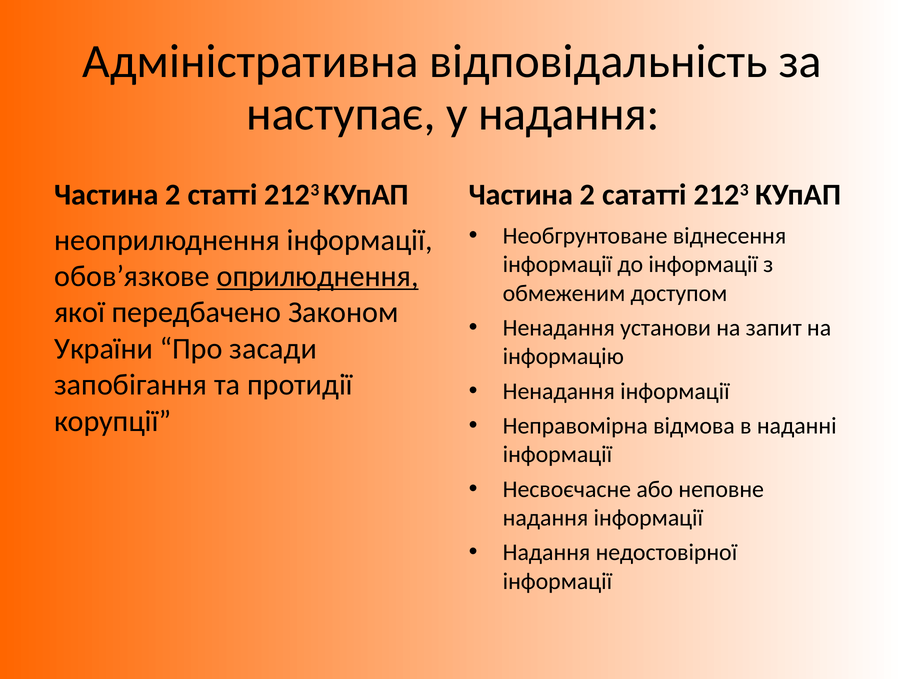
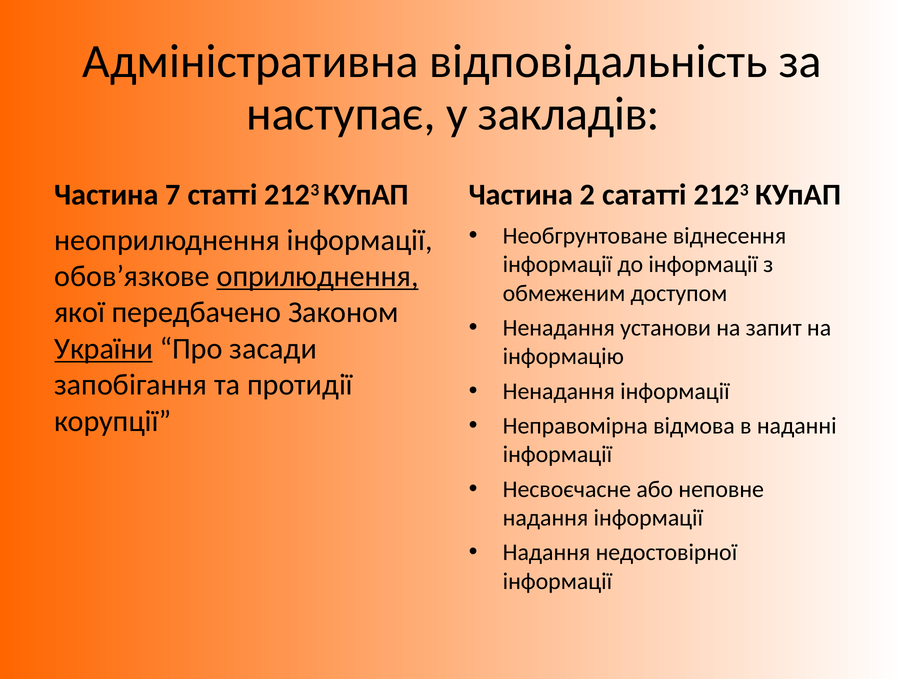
у надання: надання -> закладів (569, 114)
2: 2 -> 7 (173, 195)
України underline: none -> present (104, 349)
